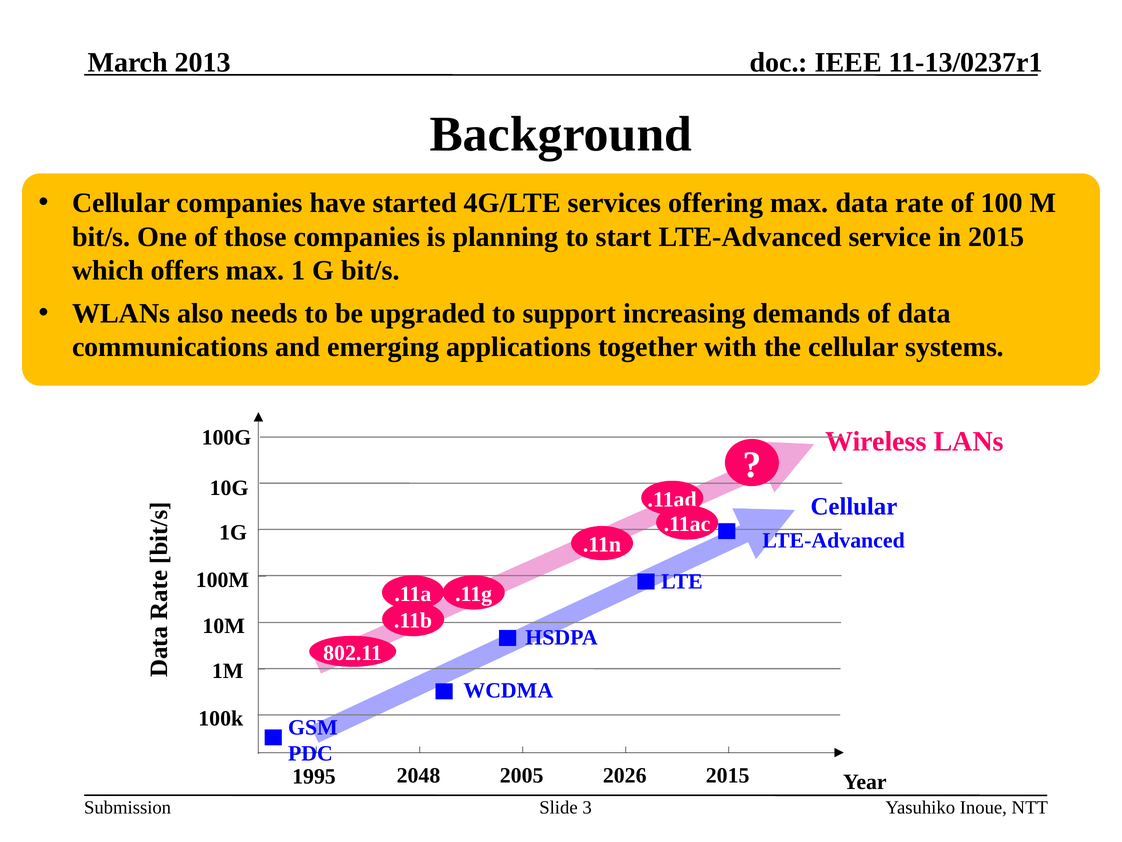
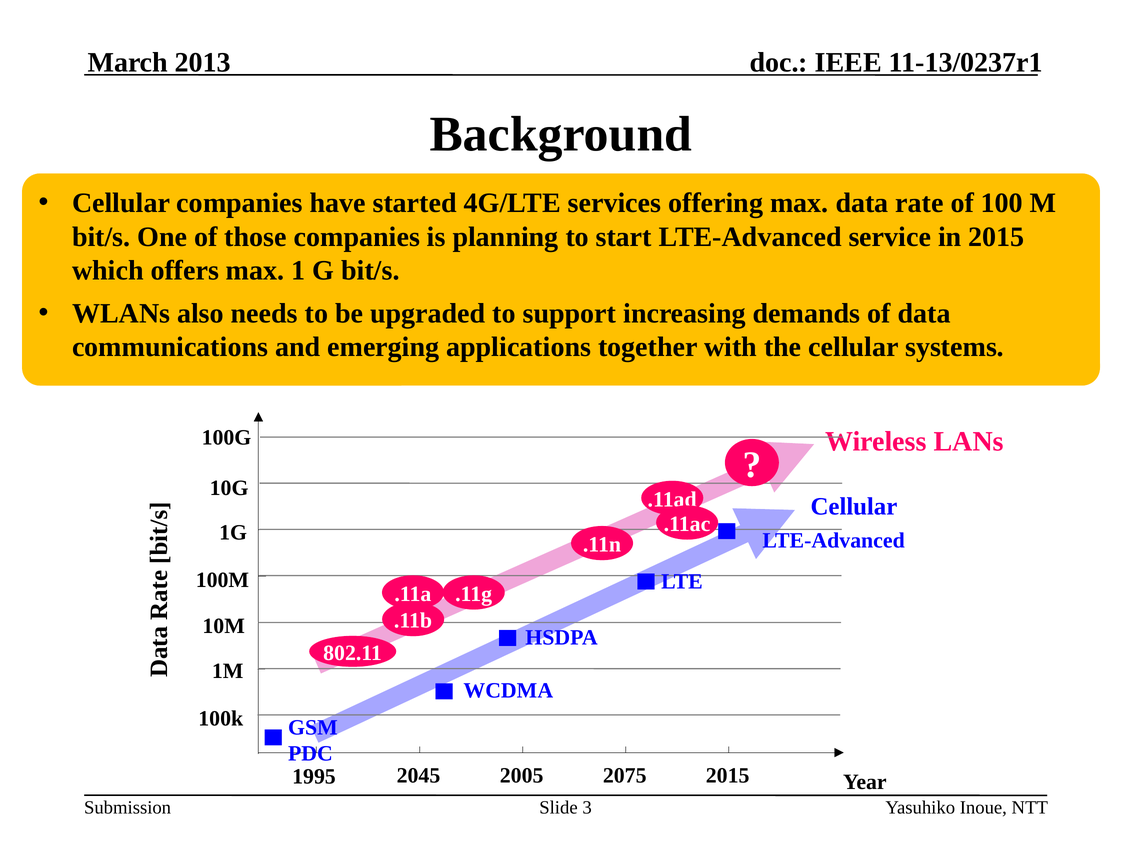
2048: 2048 -> 2045 (418, 775)
2026: 2026 -> 2075 (625, 775)
